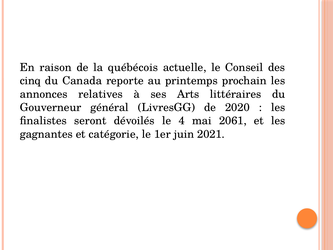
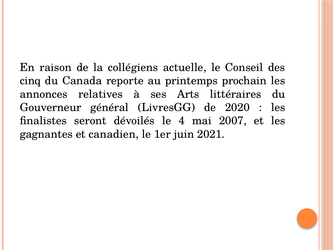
québécois: québécois -> collégiens (133, 67)
2061: 2061 -> 2007 (233, 121)
catégorie: catégorie -> canadien (114, 134)
